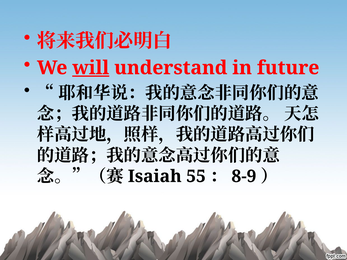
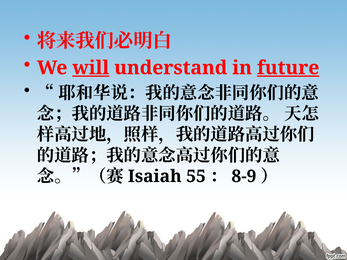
future underline: none -> present (288, 68)
